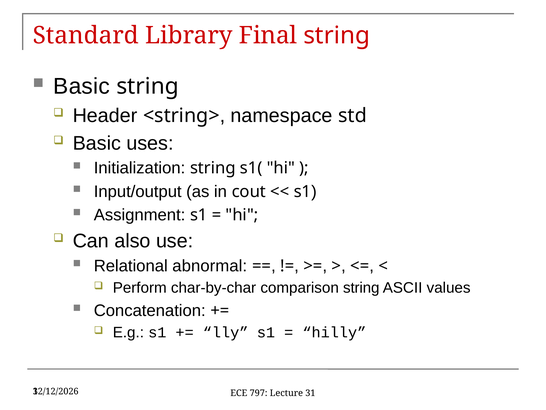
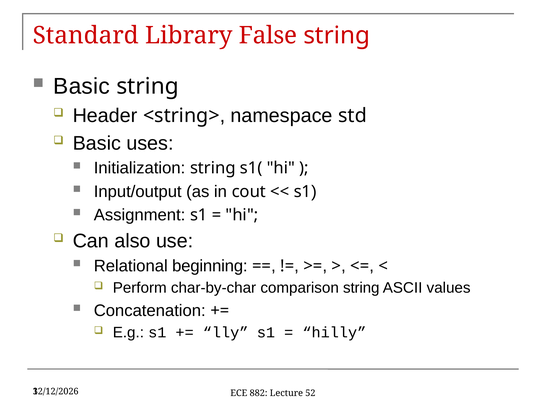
Final: Final -> False (268, 36)
abnormal: abnormal -> beginning (210, 266)
797: 797 -> 882 (259, 393)
31: 31 -> 52 (310, 393)
